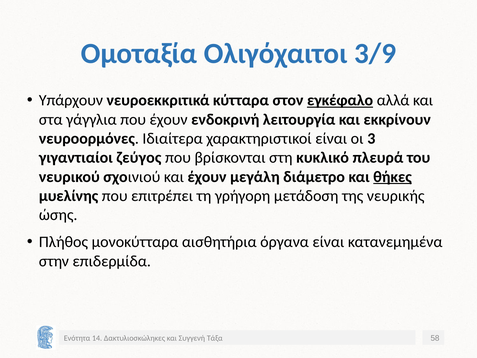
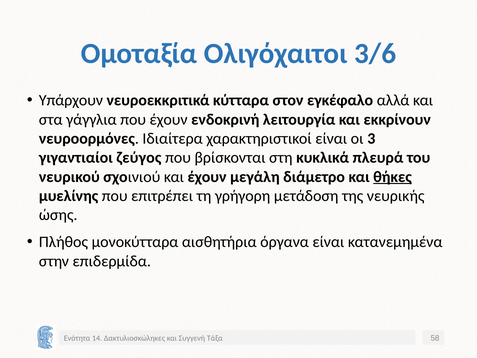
3/9: 3/9 -> 3/6 (375, 53)
εγκέφαλο underline: present -> none (340, 100)
κυκλικό: κυκλικό -> κυκλικά (323, 158)
